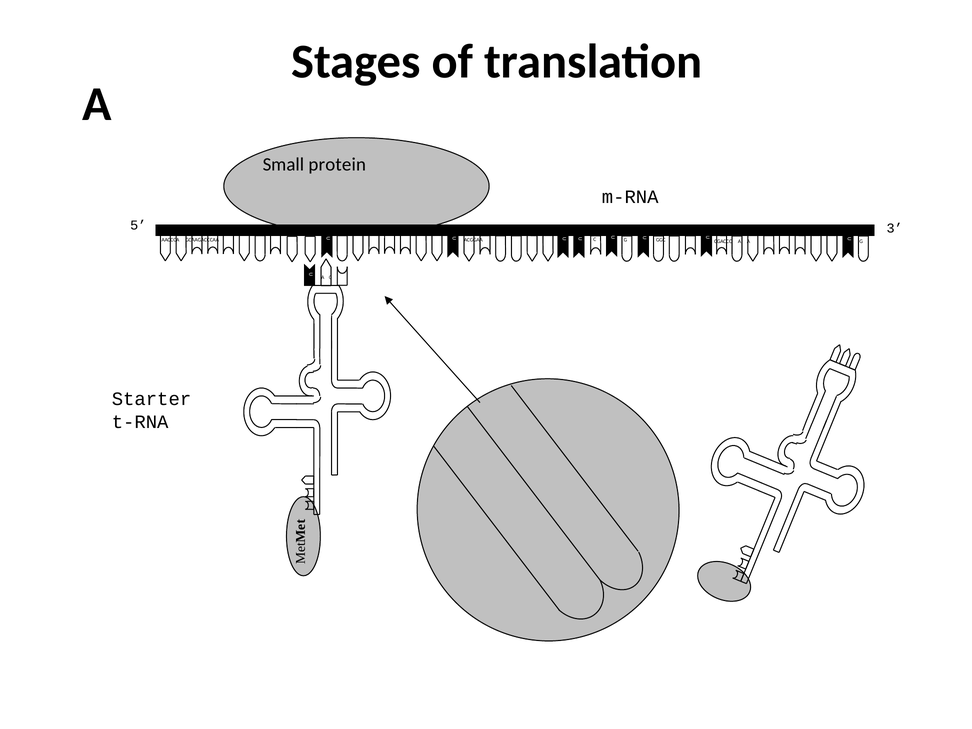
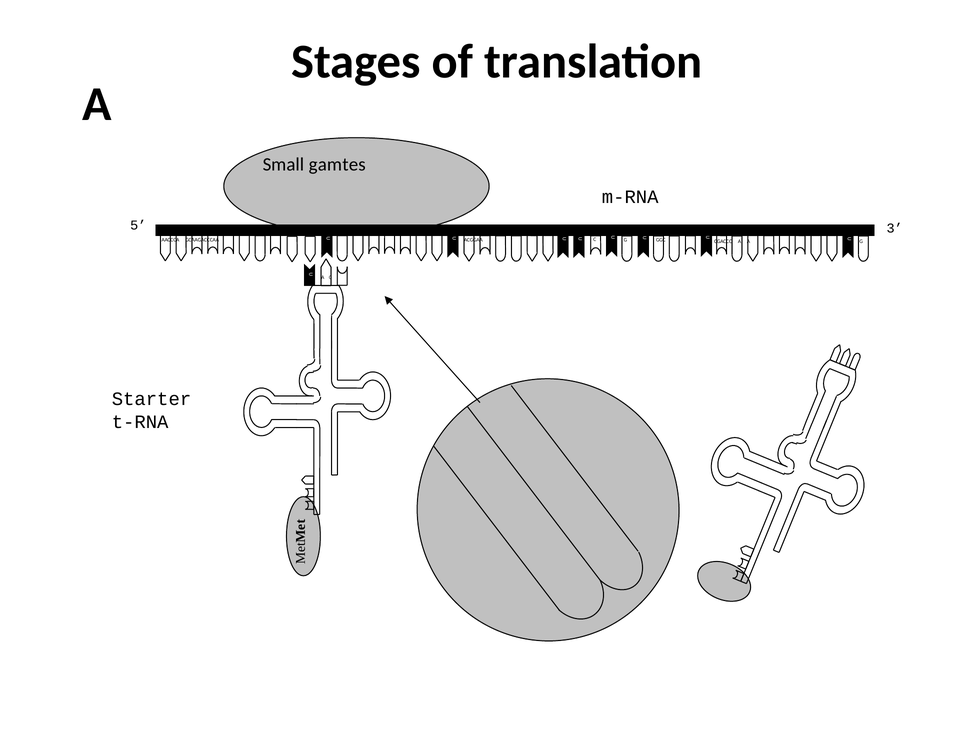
protein: protein -> gamtes (337, 165)
